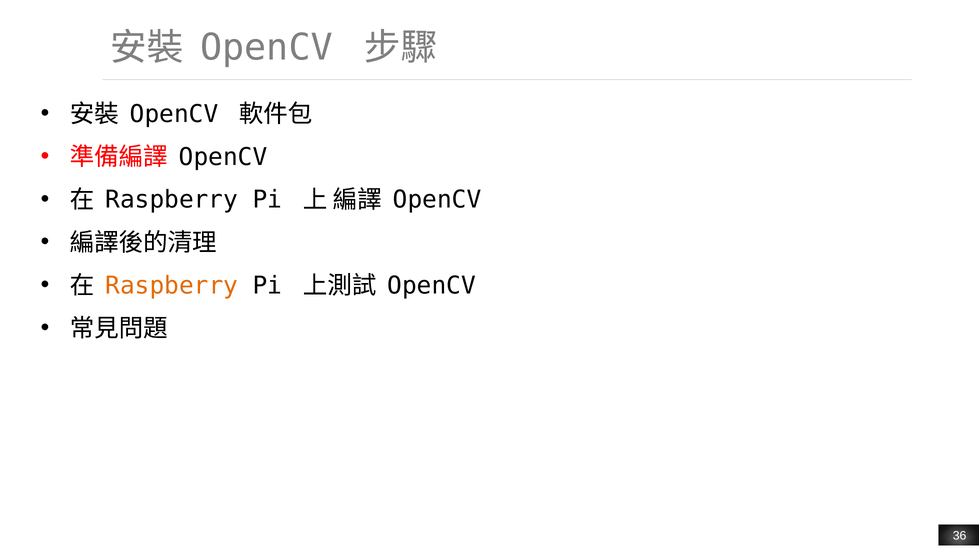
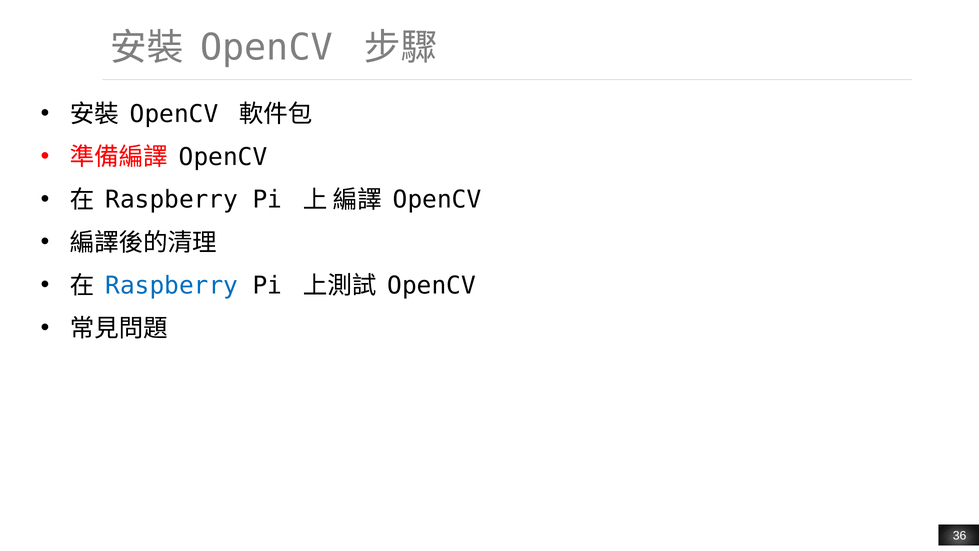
Raspberry colour: orange -> blue (172, 285)
